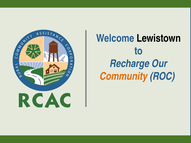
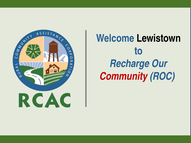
Community colour: orange -> red (124, 76)
